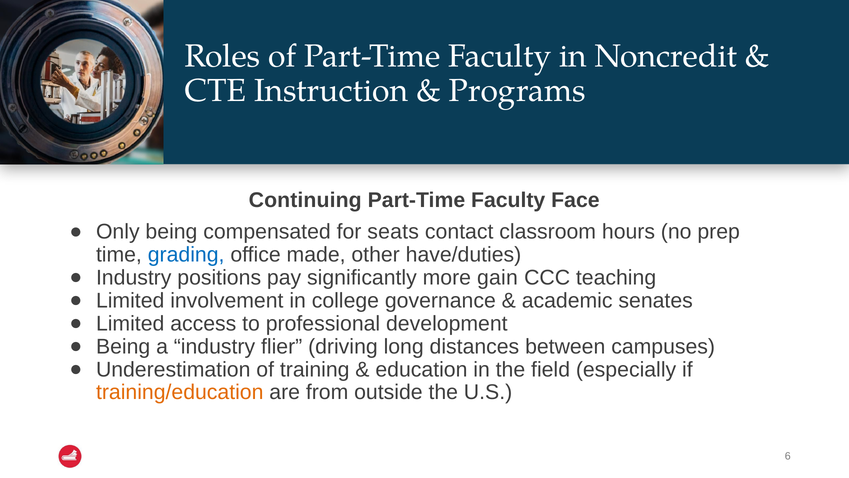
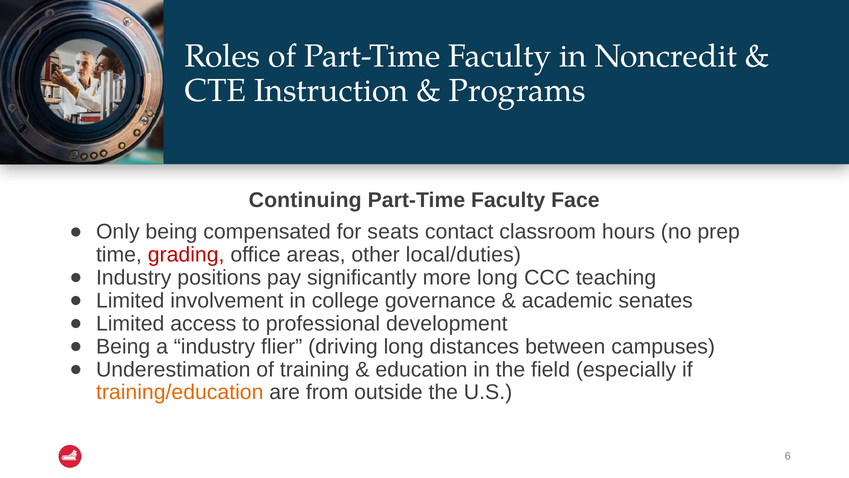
grading colour: blue -> red (186, 255)
made: made -> areas (316, 255)
have/duties: have/duties -> local/duties (463, 255)
more gain: gain -> long (497, 278)
